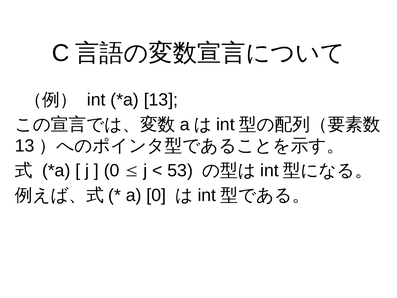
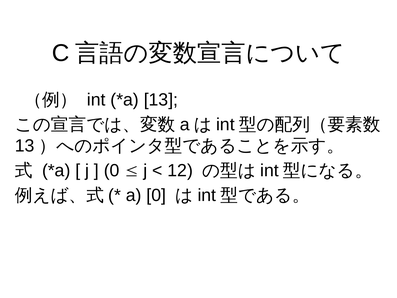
53: 53 -> 12 (180, 170)
